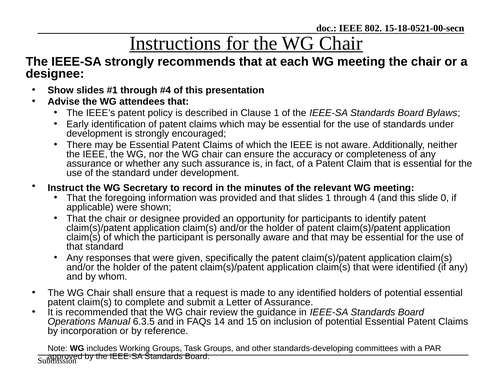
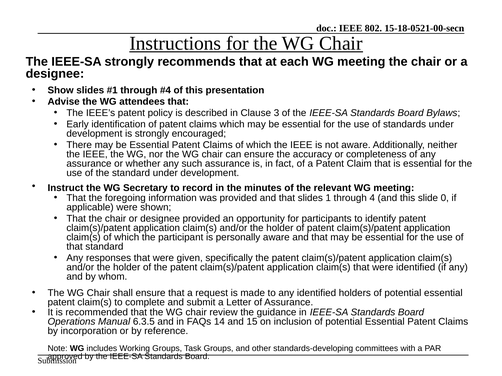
Clause 1: 1 -> 3 (276, 113)
